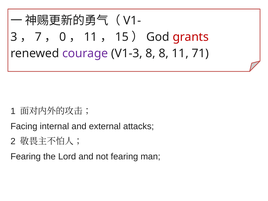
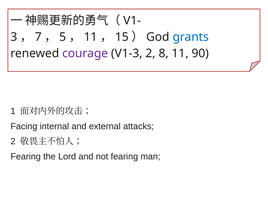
0: 0 -> 5 (63, 37)
grants colour: red -> blue (191, 37)
V1-3 8: 8 -> 2 (151, 53)
71: 71 -> 90 (200, 53)
